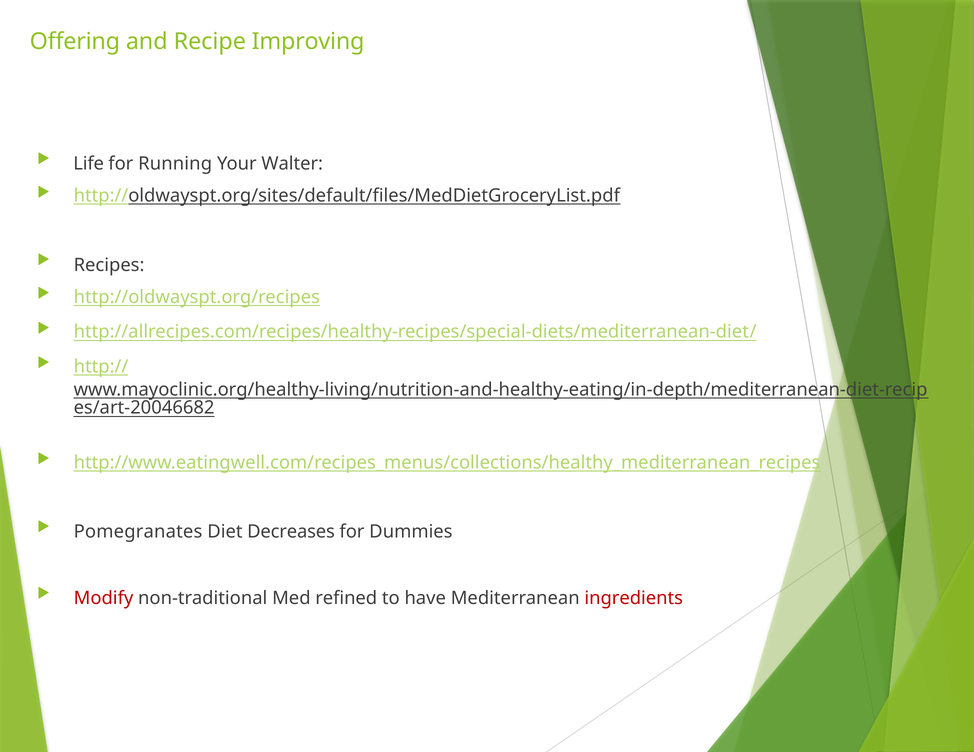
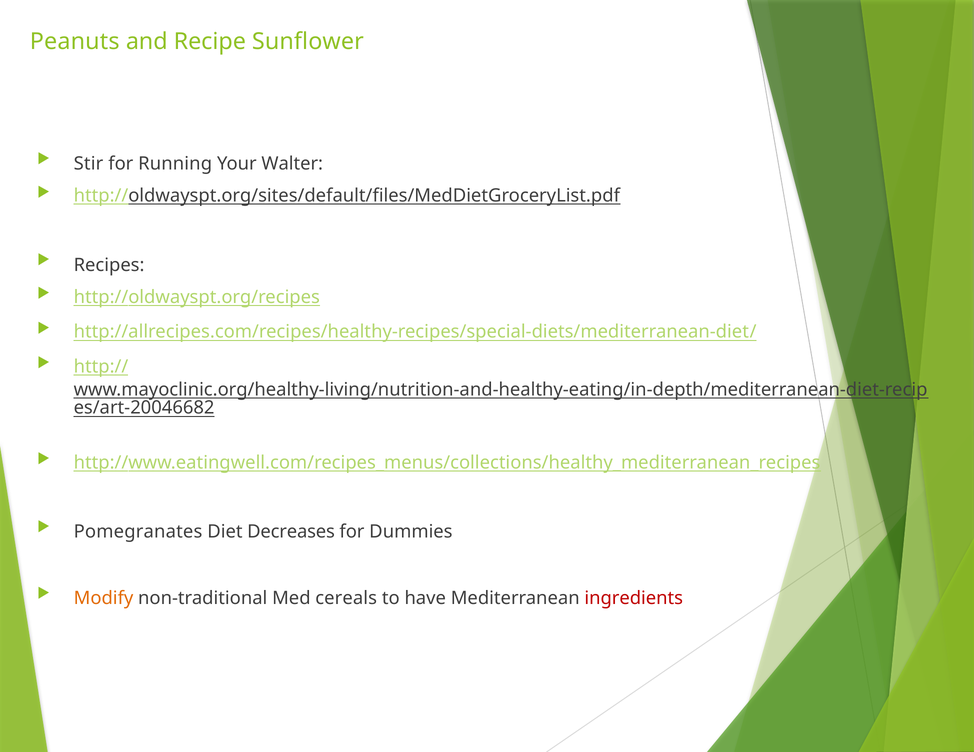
Offering: Offering -> Peanuts (75, 42)
Improving: Improving -> Sunflower (308, 42)
Life: Life -> Stir (88, 164)
Modify colour: red -> orange (104, 599)
refined: refined -> cereals (346, 599)
